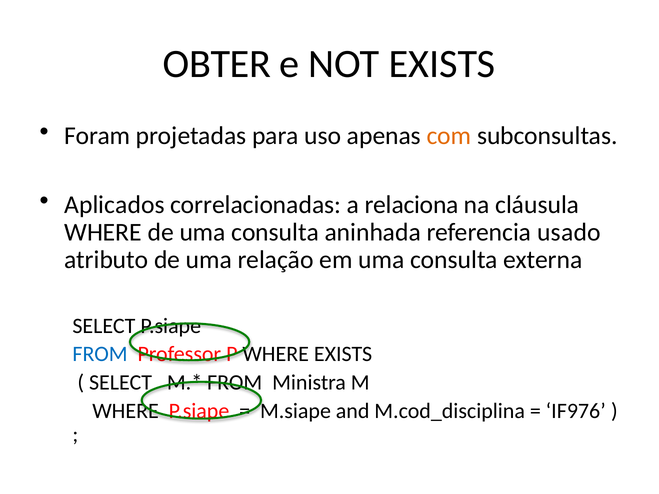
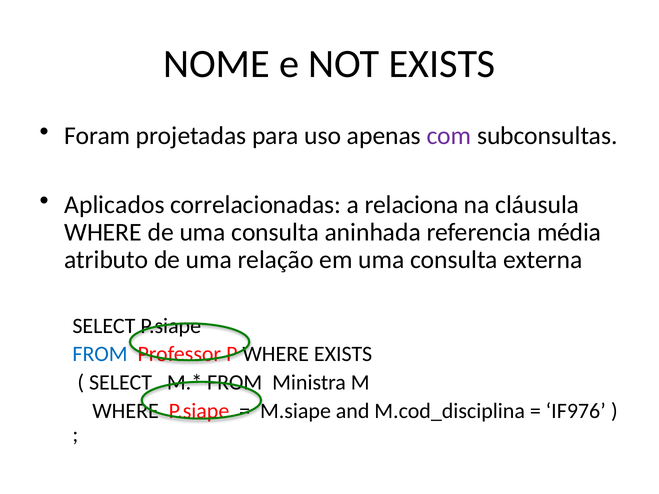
OBTER: OBTER -> NOME (217, 64)
com colour: orange -> purple (449, 136)
usado: usado -> média (569, 232)
